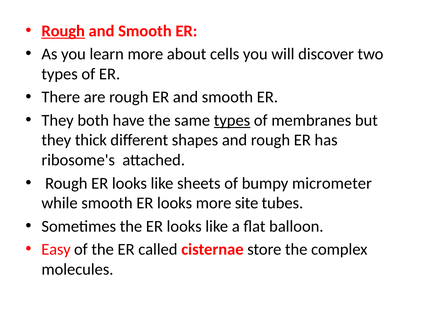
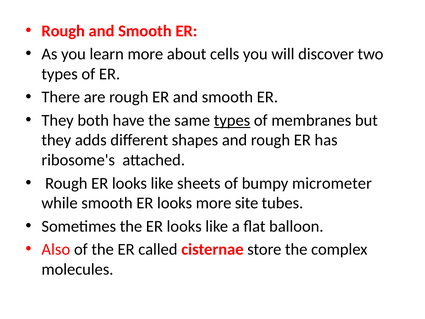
Rough underline: present -> none (63, 31)
thick: thick -> adds (91, 140)
Easy: Easy -> Also (56, 249)
